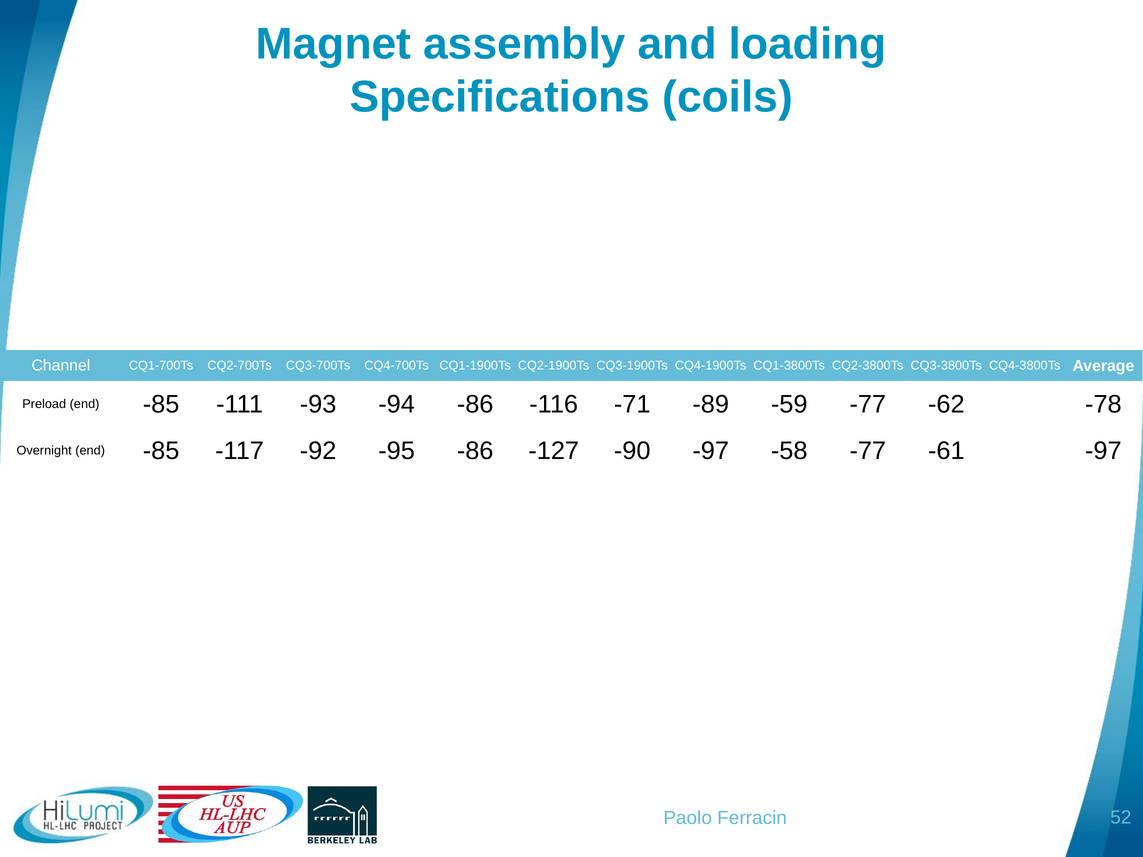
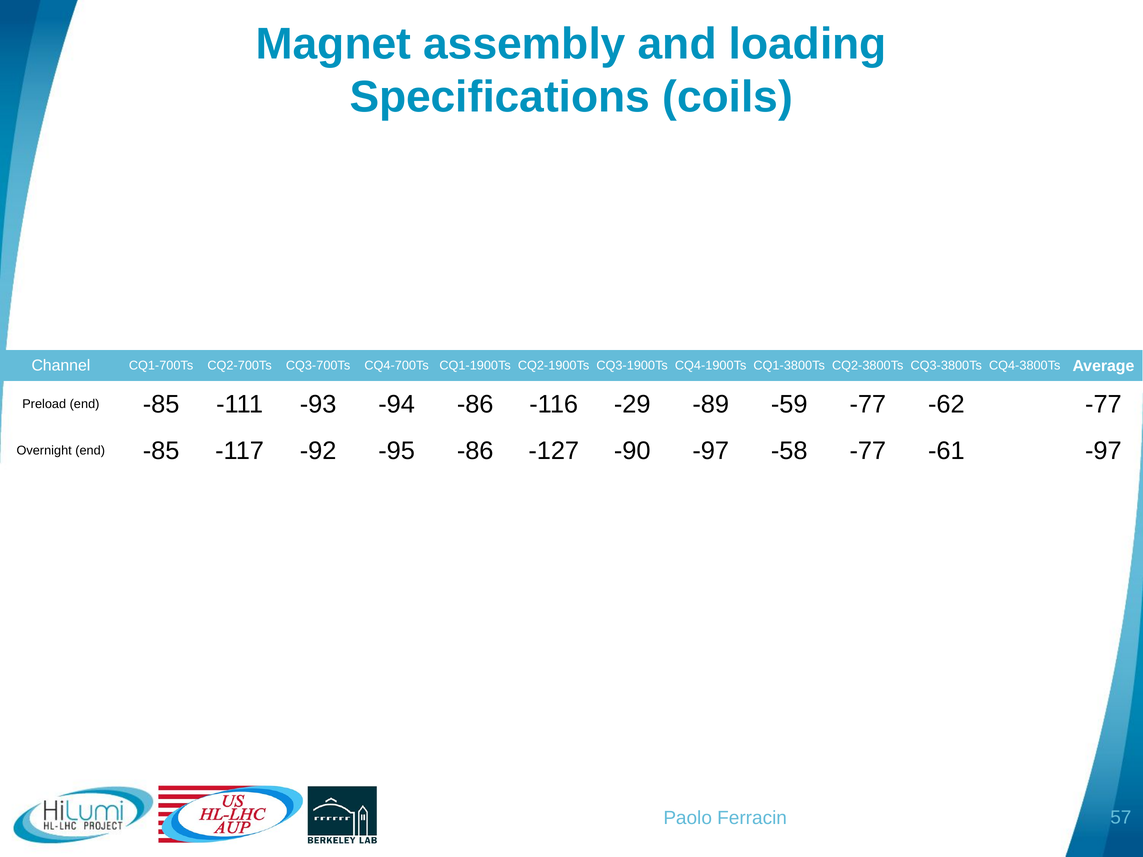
-71: -71 -> -29 (632, 404)
-62 -78: -78 -> -77 (1103, 404)
52: 52 -> 57 (1121, 818)
